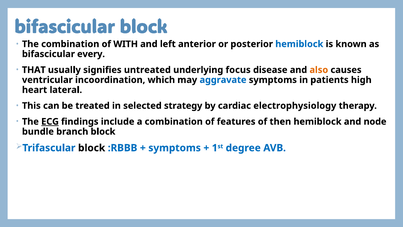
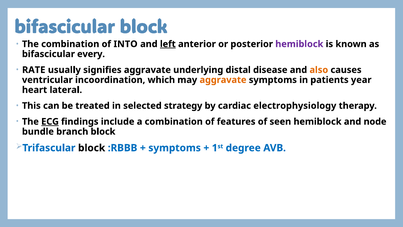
WITH: WITH -> INTO (126, 44)
left underline: none -> present (168, 44)
hemiblock colour: blue -> purple (299, 44)
THAT: THAT -> RATE (34, 70)
signifies untreated: untreated -> aggravate (147, 70)
focus: focus -> distal (238, 70)
aggravate colour: blue -> orange (223, 80)
high: high -> year (361, 80)
then: then -> seen (280, 121)
